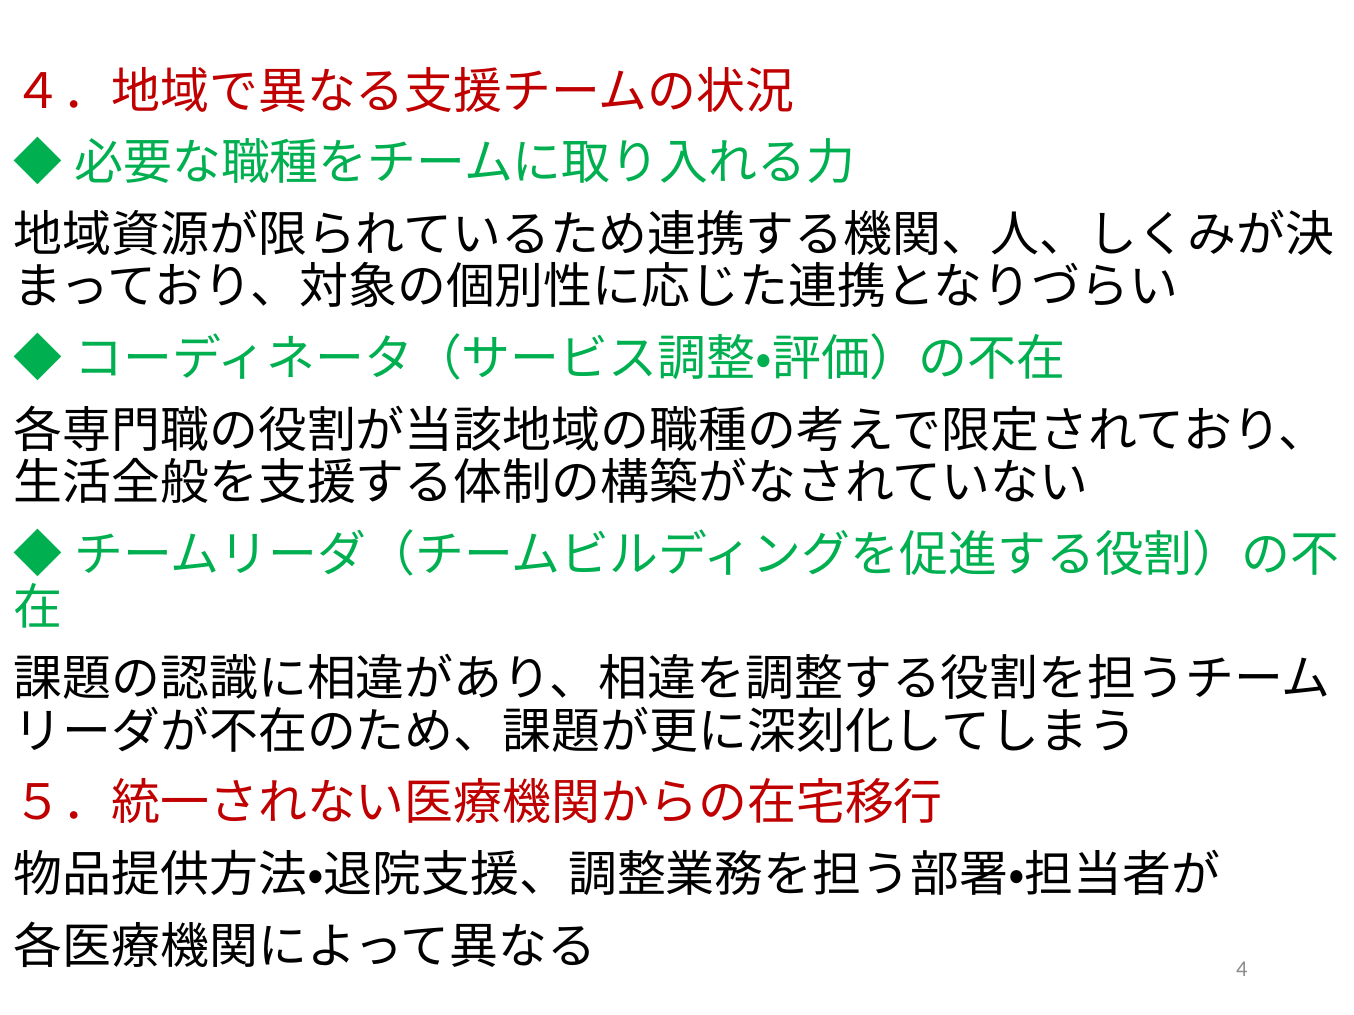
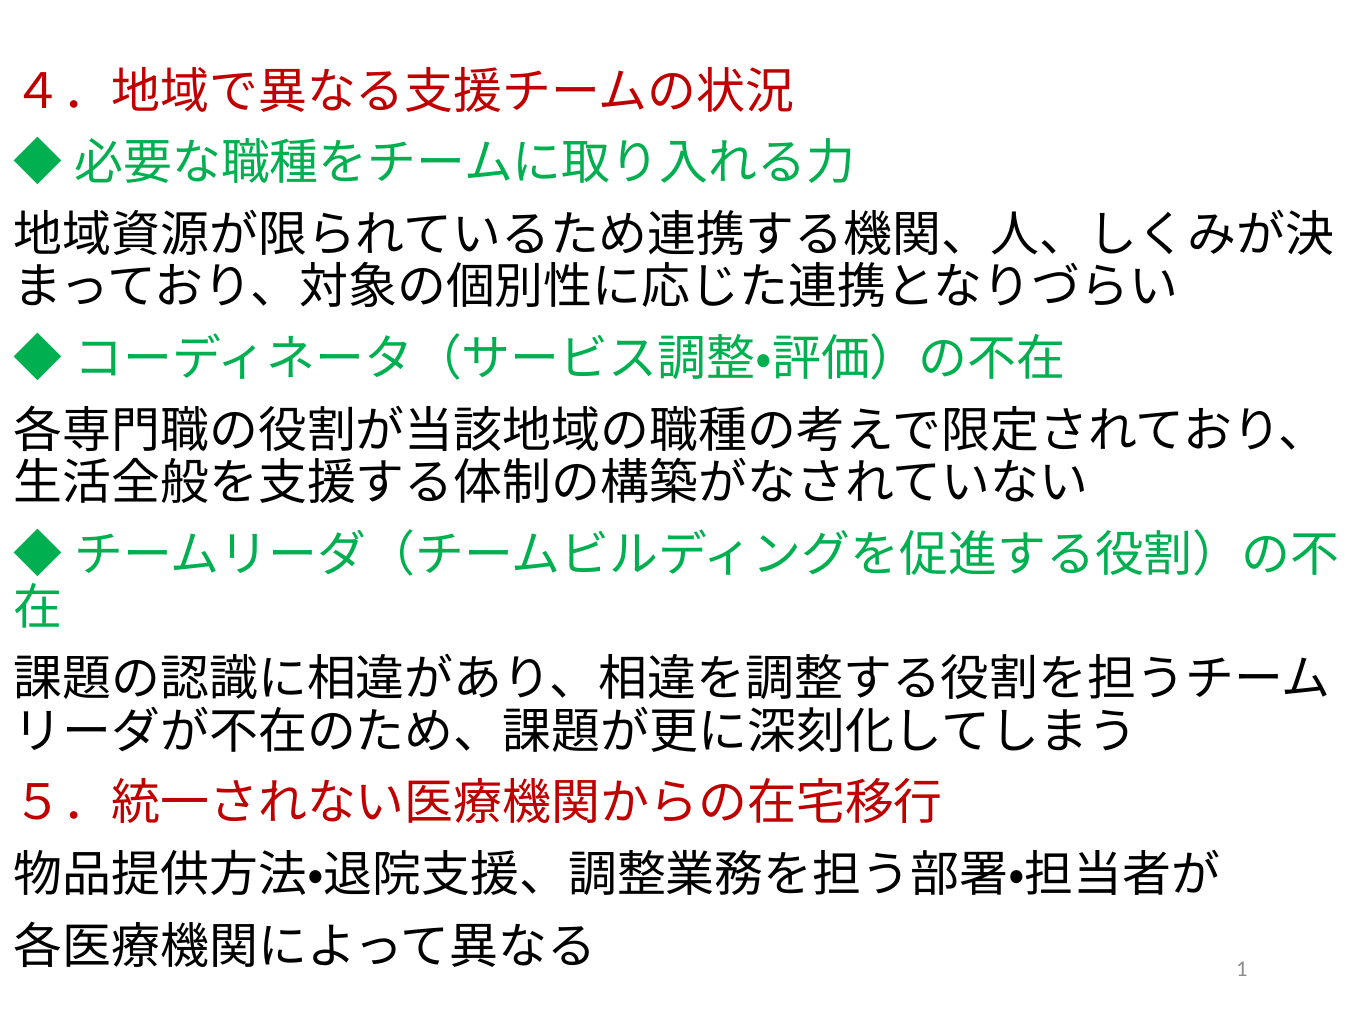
4: 4 -> 1 (1242, 970)
